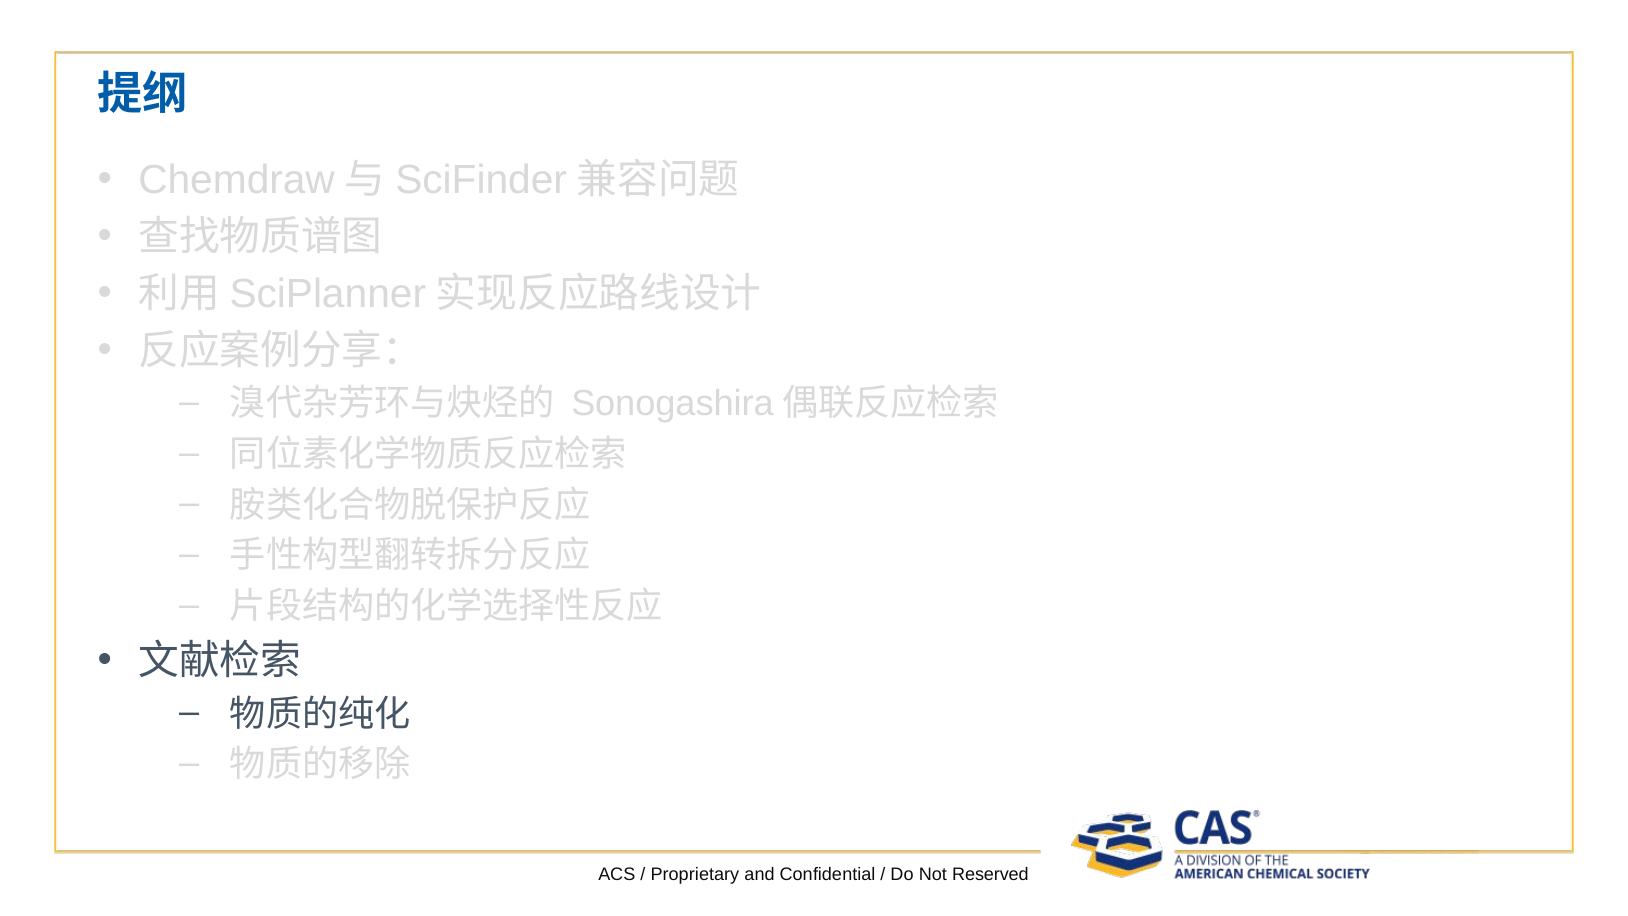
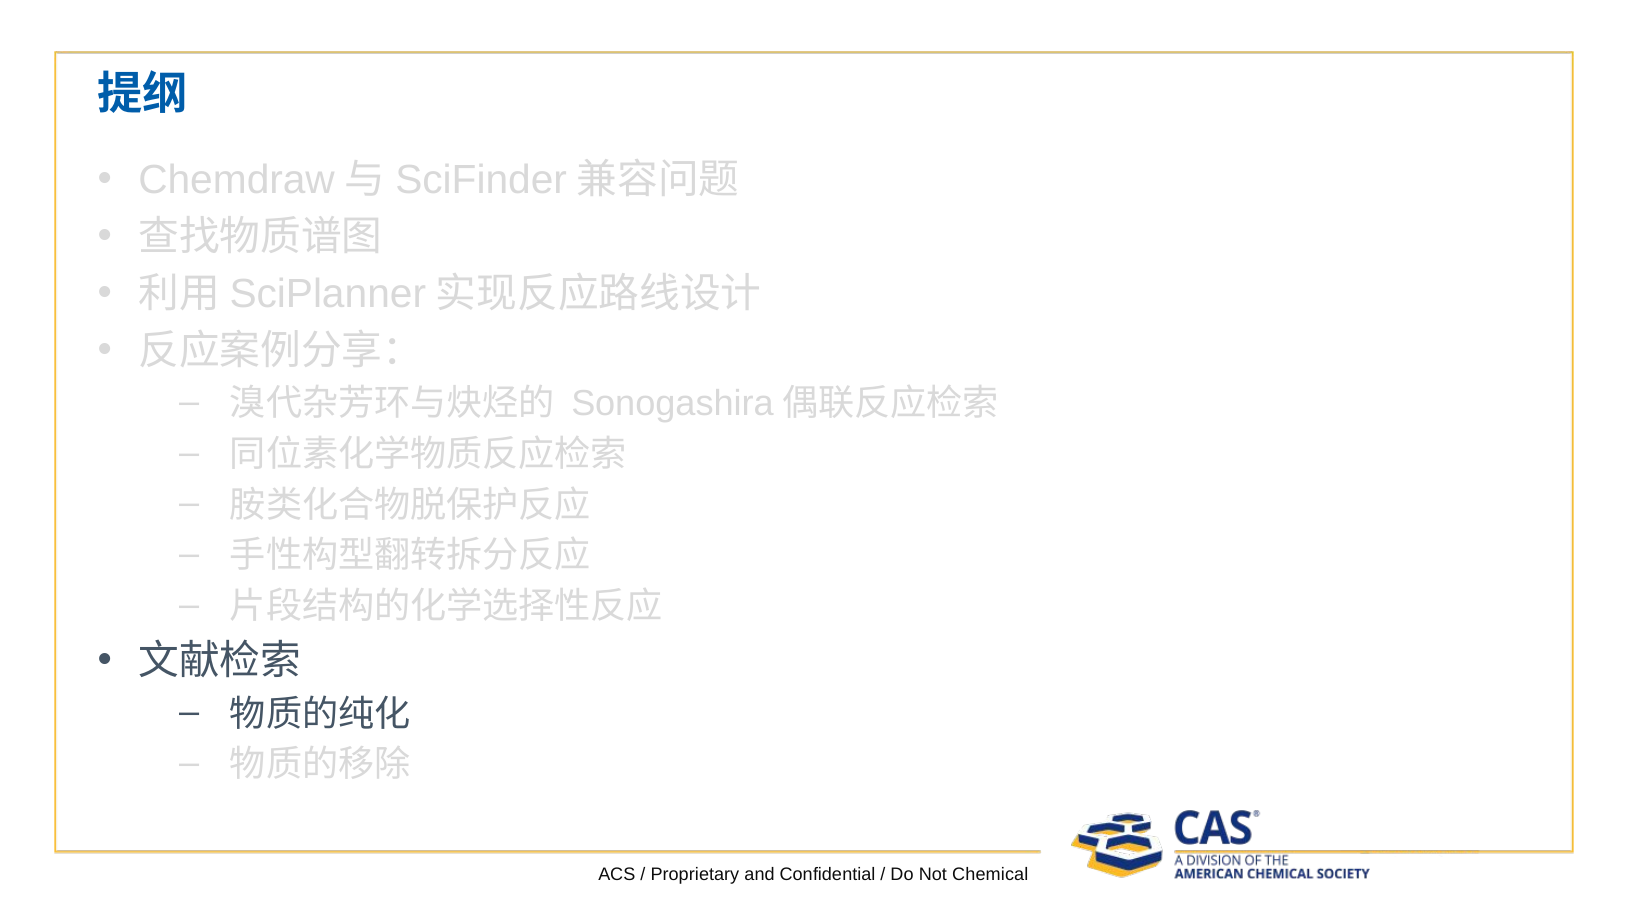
Reserved: Reserved -> Chemical (990, 874)
